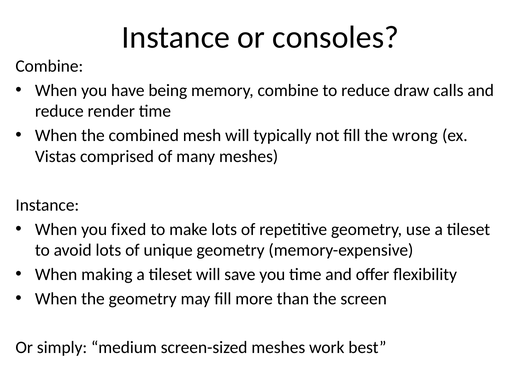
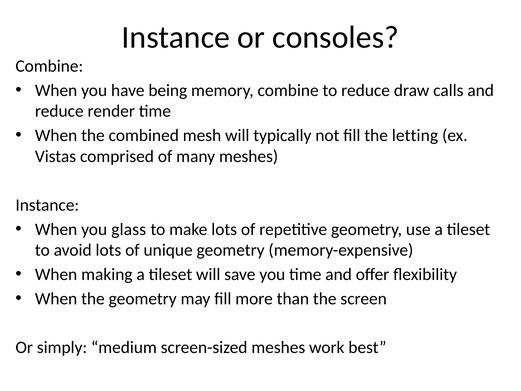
wrong: wrong -> letting (415, 135)
fixed: fixed -> glass (129, 229)
